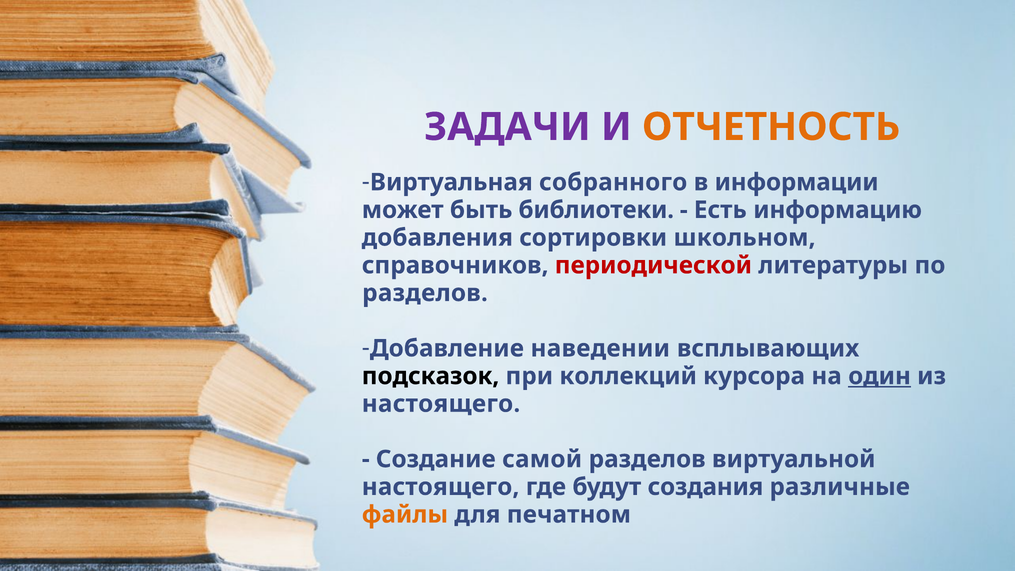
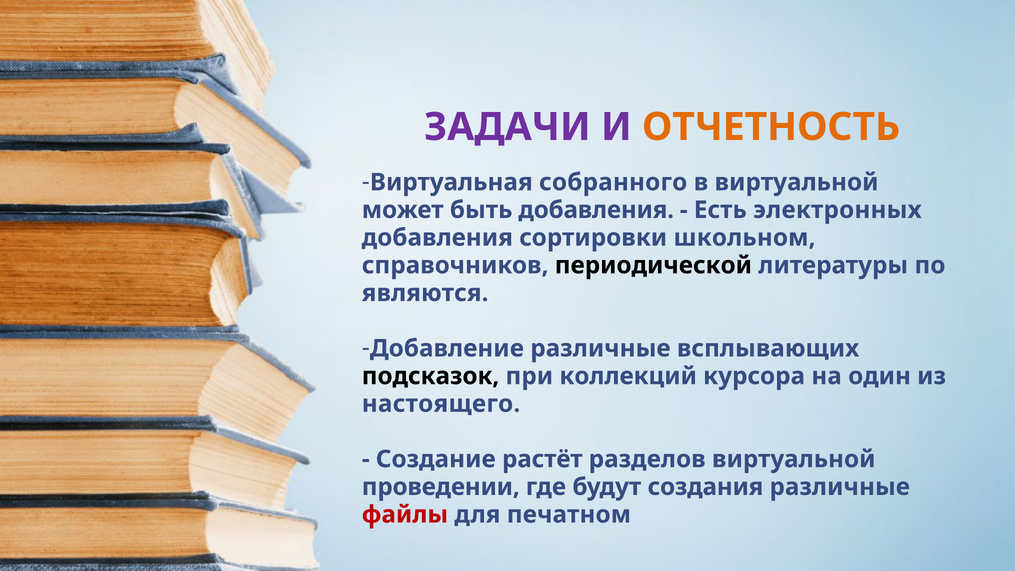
в информации: информации -> виртуальной (797, 182)
быть библиотеки: библиотеки -> добавления (596, 210)
информацию: информацию -> электронных (837, 210)
периодической colour: red -> black (653, 265)
разделов: разделов -> являются (425, 293)
Добавление наведении: наведении -> различные (600, 348)
один underline: present -> none (880, 376)
самой: самой -> растёт (542, 459)
настоящего: настоящего -> проведении (441, 487)
файлы colour: orange -> red (405, 515)
